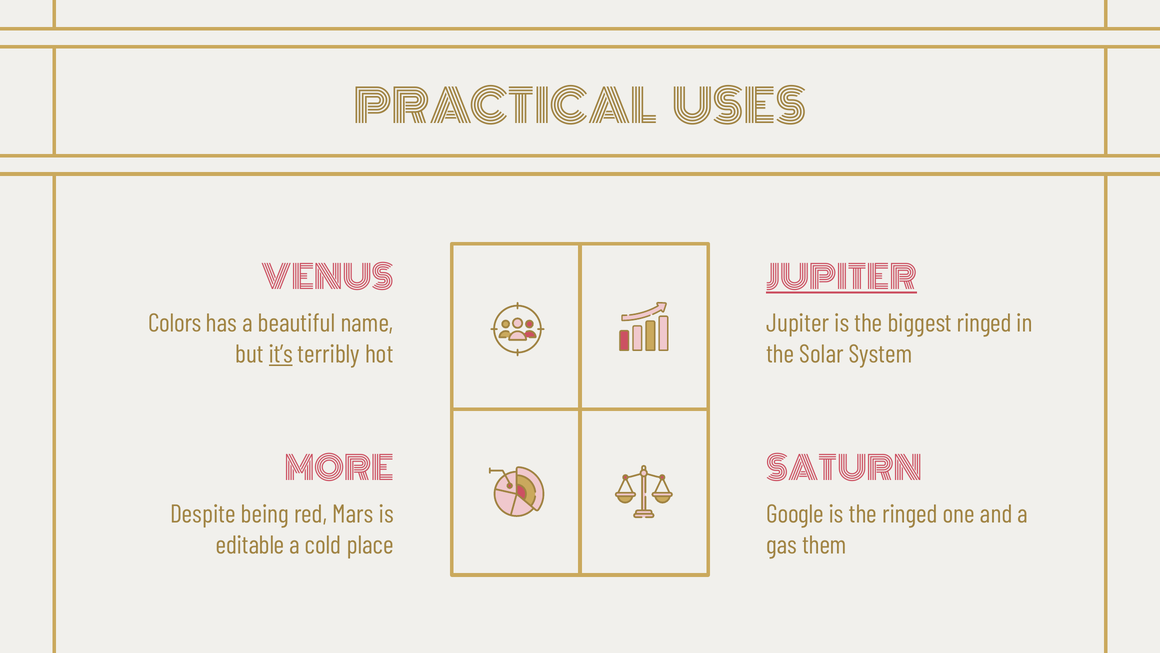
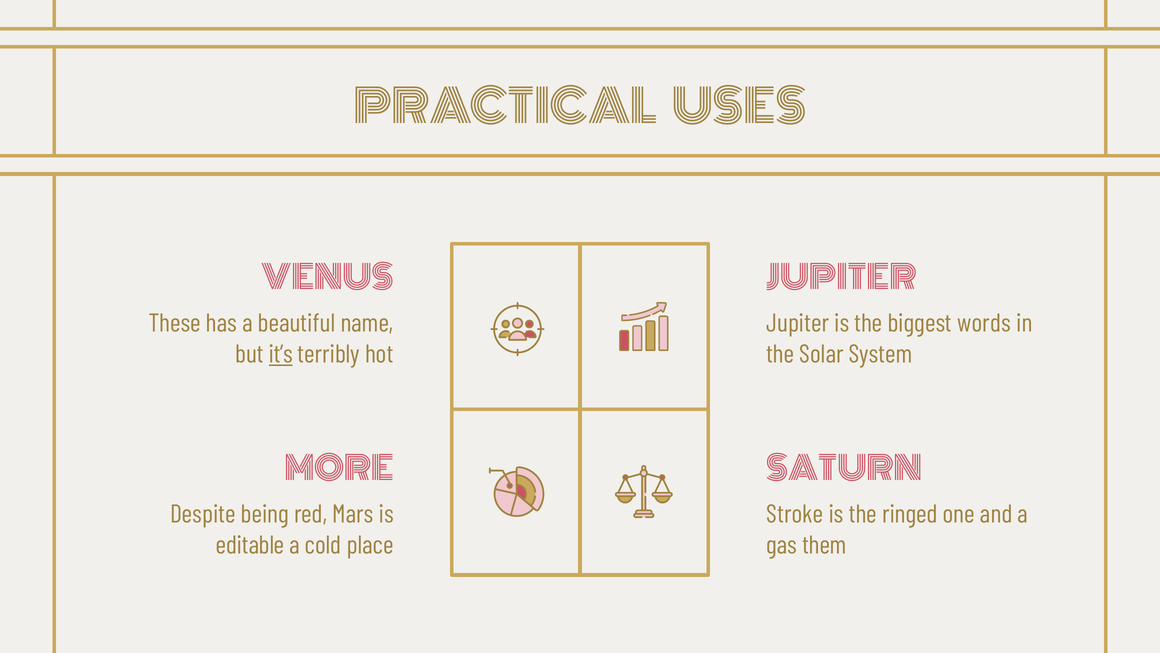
JUPITER underline: present -> none (842, 279)
Colors: Colors -> These (175, 323)
biggest ringed: ringed -> words (984, 323)
Google: Google -> Stroke (795, 514)
